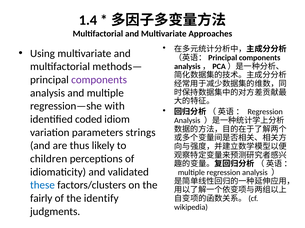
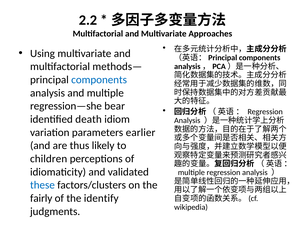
1.4: 1.4 -> 2.2 (88, 20)
components colour: purple -> blue (99, 80)
with: with -> bear (115, 106)
coded: coded -> death (89, 120)
strings: strings -> earlier (141, 133)
